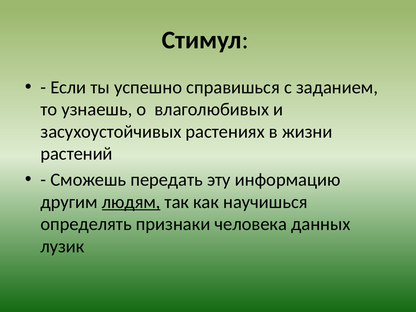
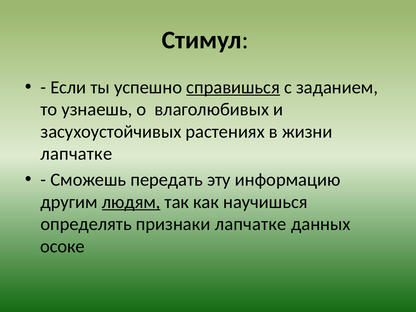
справишься underline: none -> present (233, 87)
растений: растений -> лапчатке (76, 154)
признаки человека: человека -> лапчатке (251, 224)
лузик: лузик -> осоке (62, 246)
